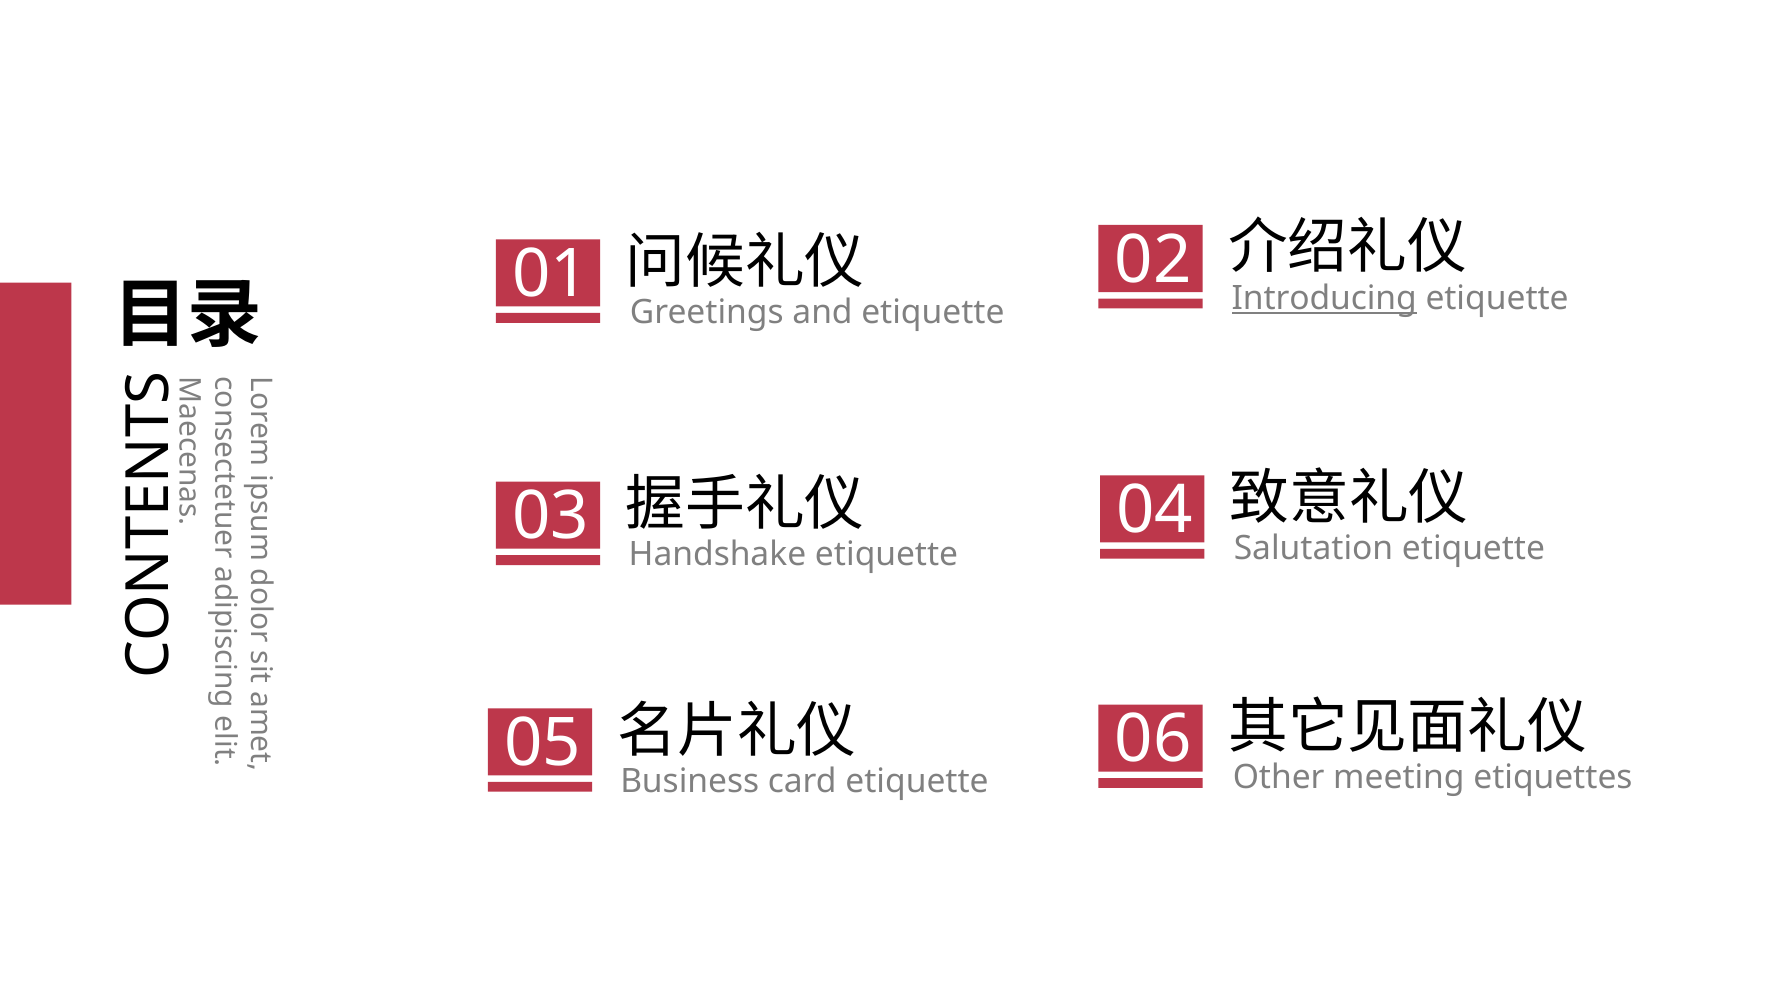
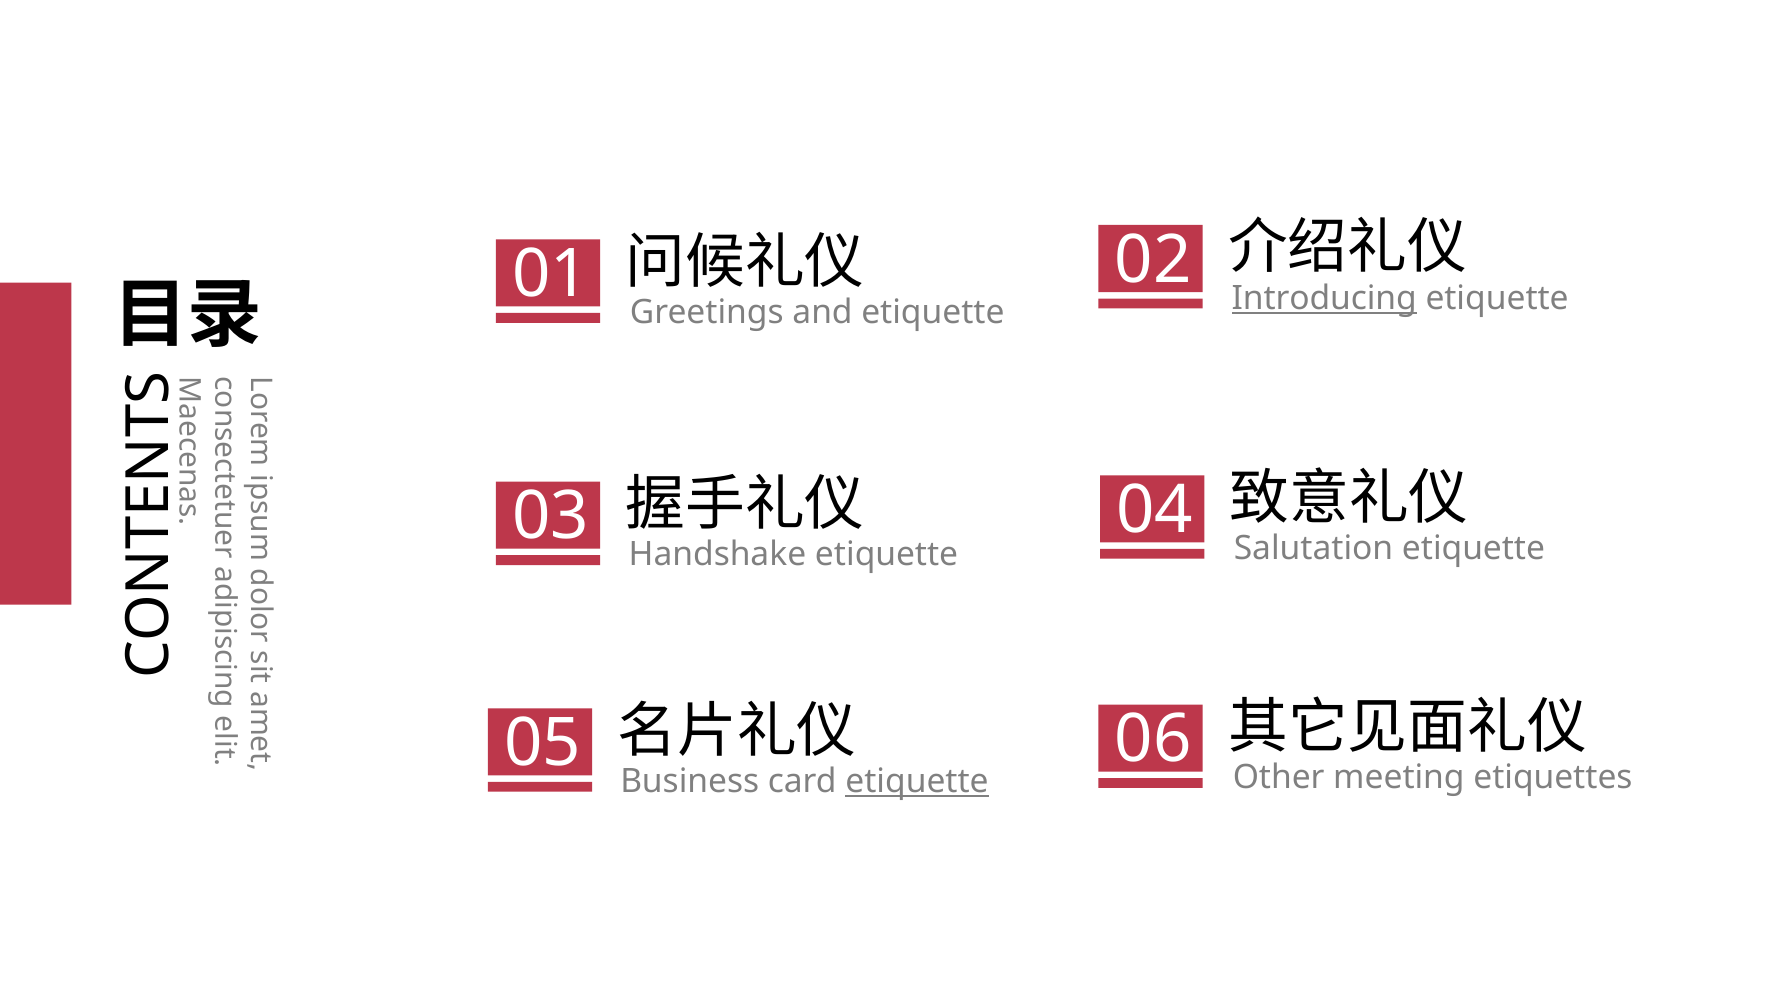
etiquette underline: none -> present (917, 781)
